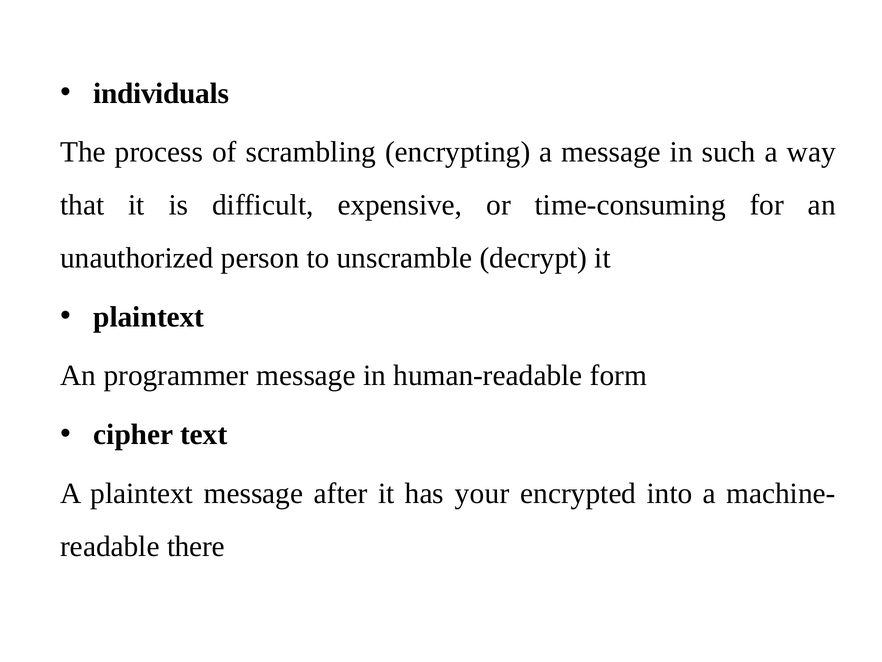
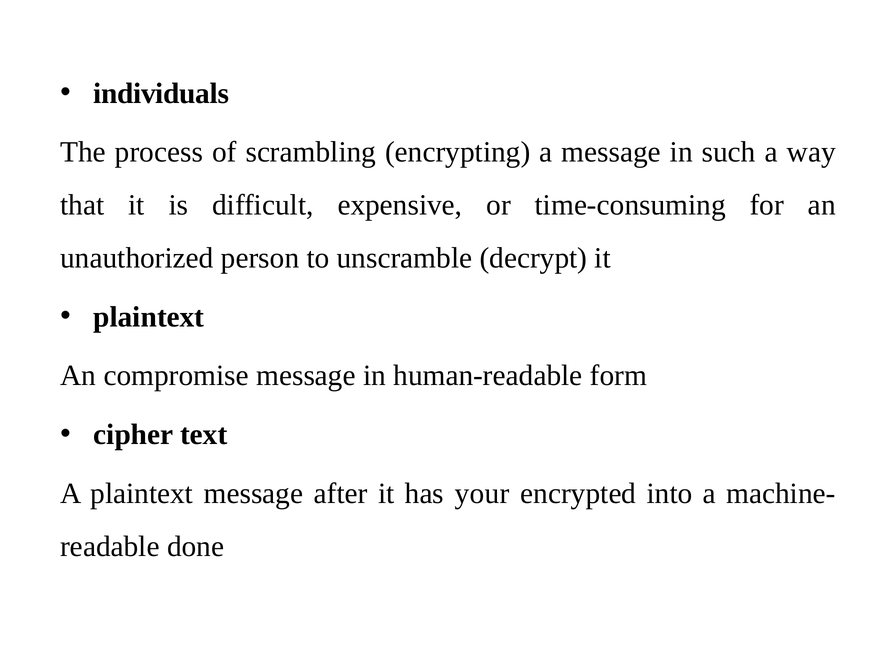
programmer: programmer -> compromise (176, 375)
there: there -> done (196, 546)
